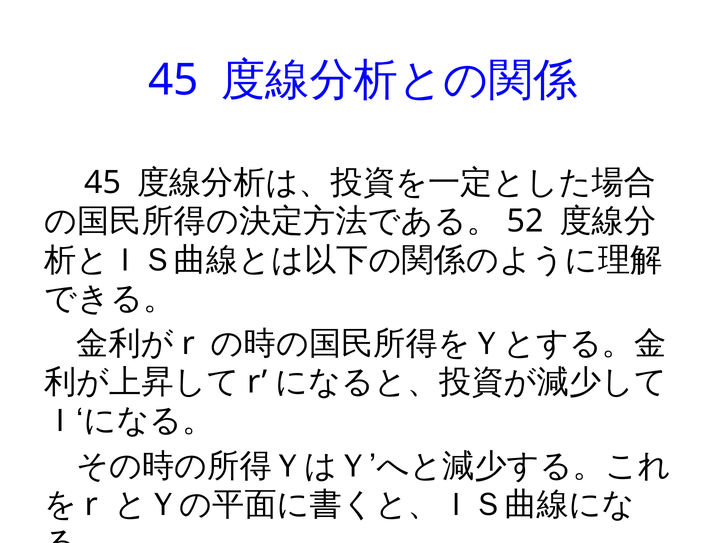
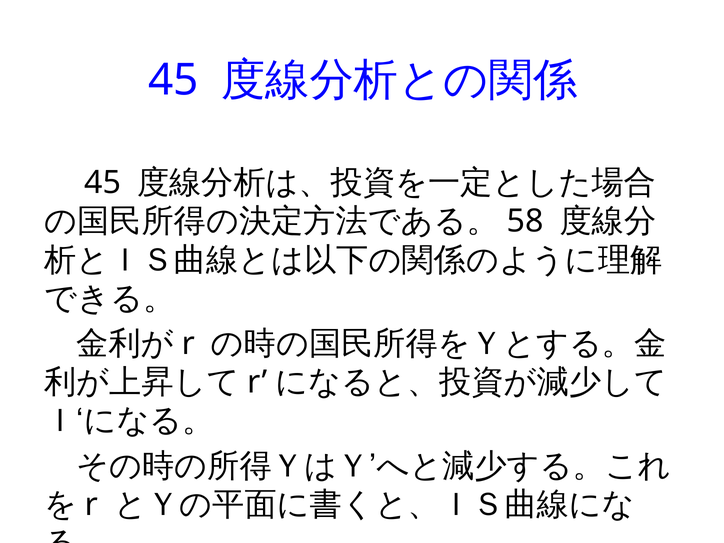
52: 52 -> 58 (525, 221)
